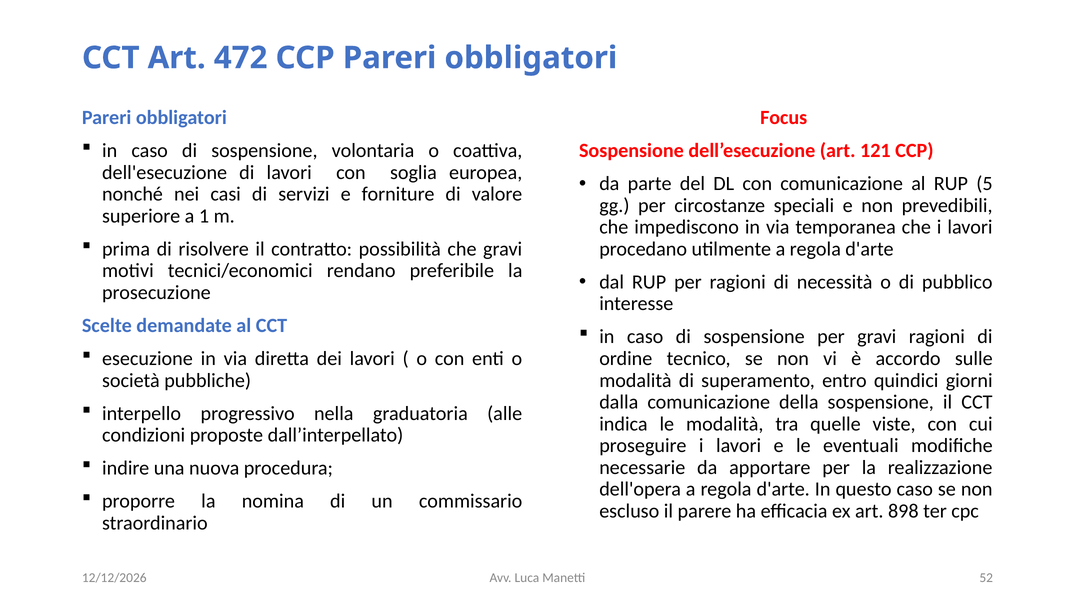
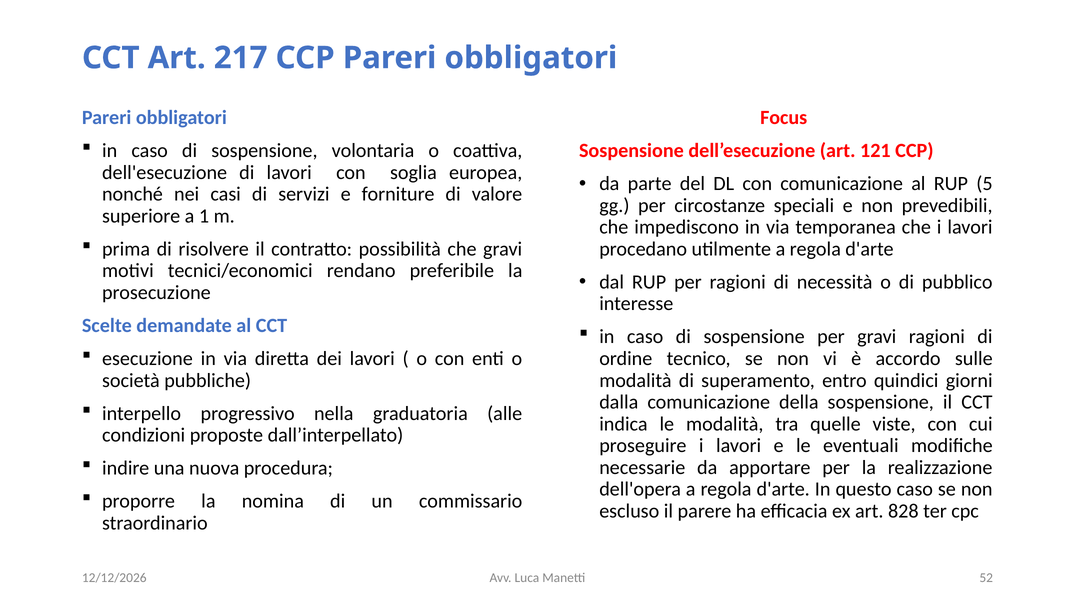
472: 472 -> 217 (241, 58)
898: 898 -> 828 (903, 511)
